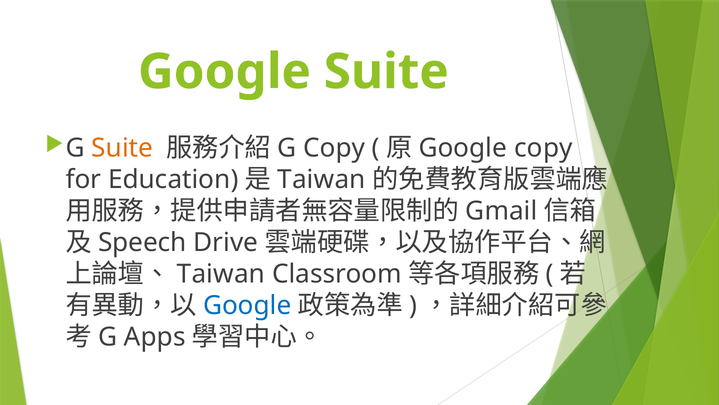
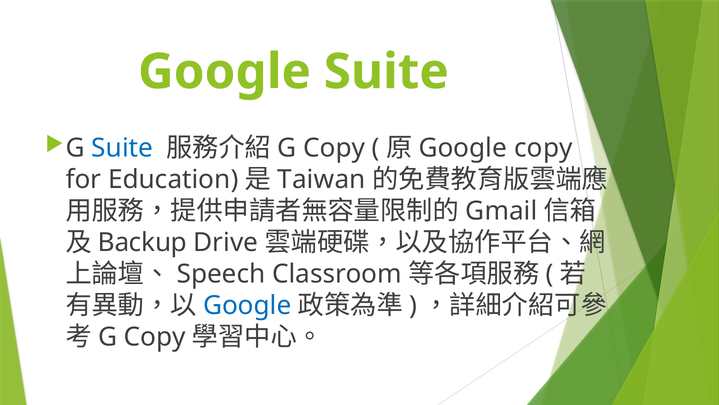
Suite colour: orange -> blue (122, 148)
Speech: Speech -> Backup (142, 242)
Taiwan: Taiwan -> Speech (221, 274)
Apps: Apps -> Copy (155, 336)
